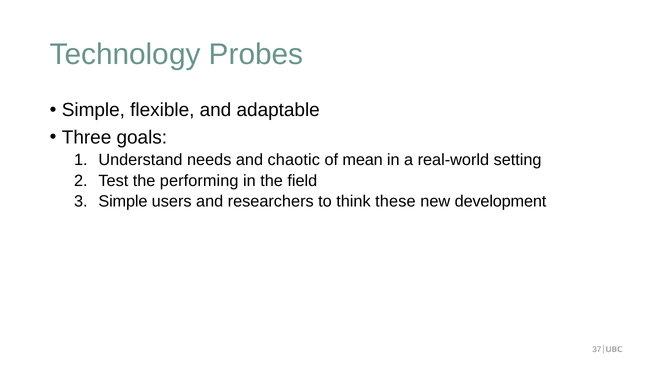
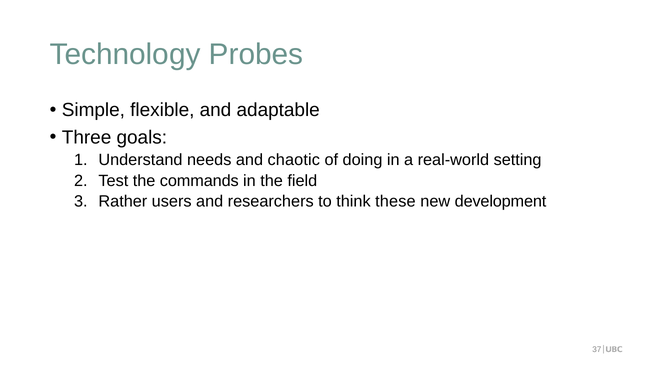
mean: mean -> doing (363, 160)
performing: performing -> commands (199, 181)
Simple: Simple -> Rather (123, 202)
